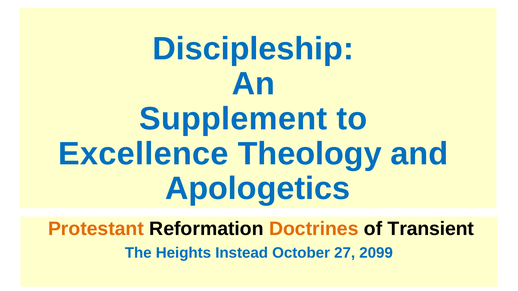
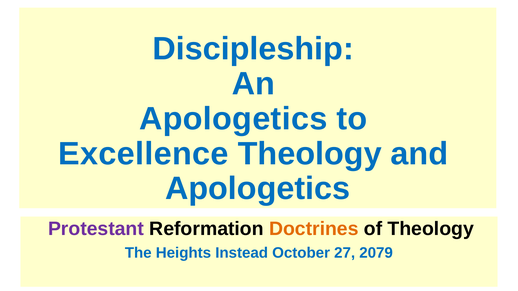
Supplement: Supplement -> Apologetics (233, 119)
Protestant colour: orange -> purple (96, 229)
of Transient: Transient -> Theology (431, 229)
2099: 2099 -> 2079 (376, 253)
